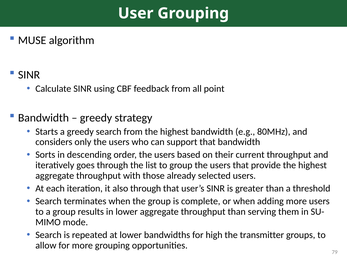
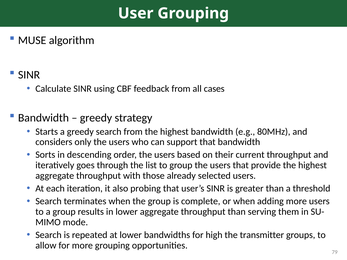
point: point -> cases (214, 89)
also through: through -> probing (146, 189)
